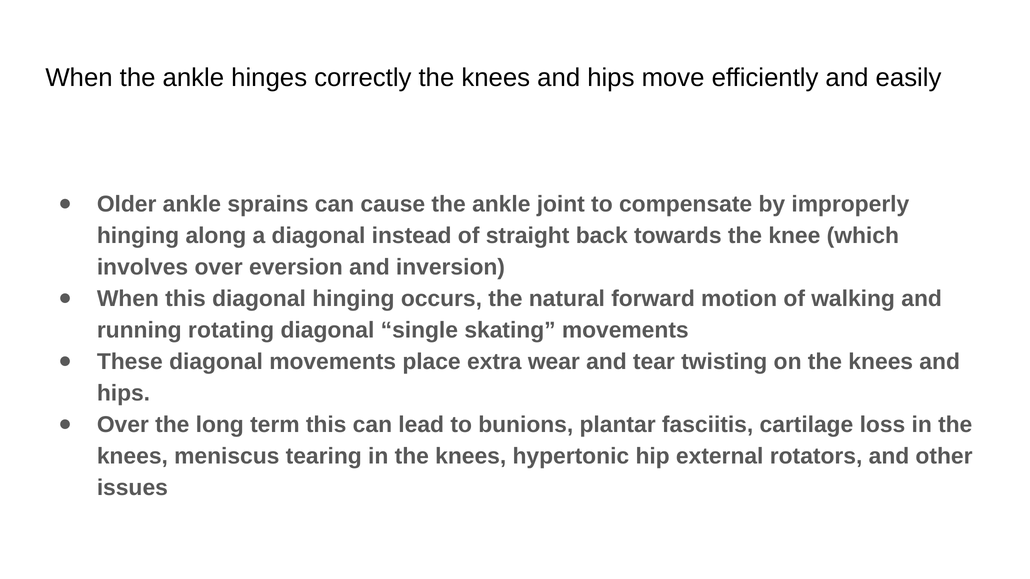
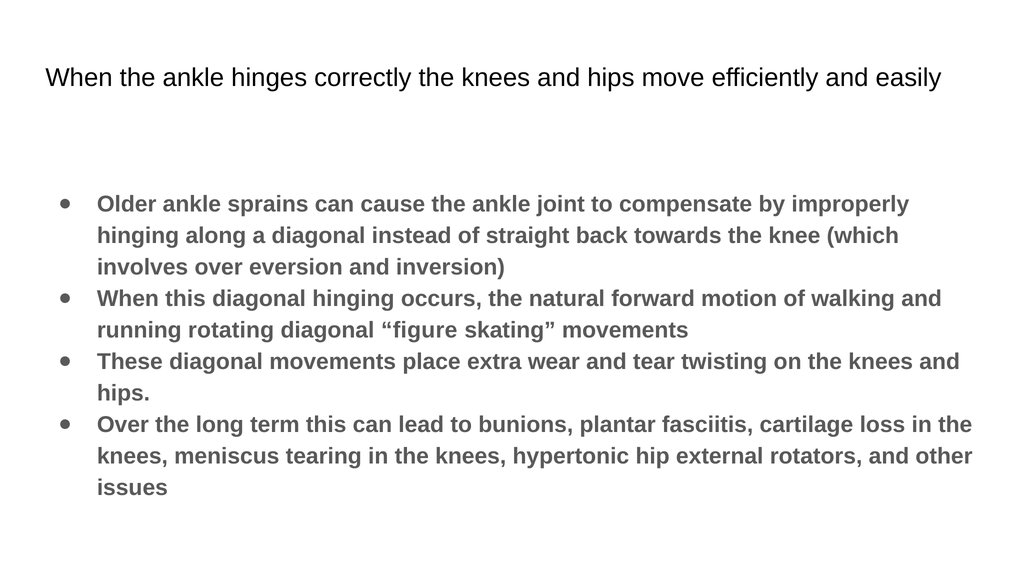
single: single -> figure (419, 330)
